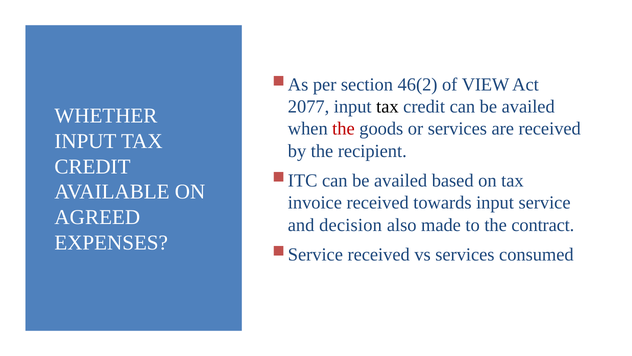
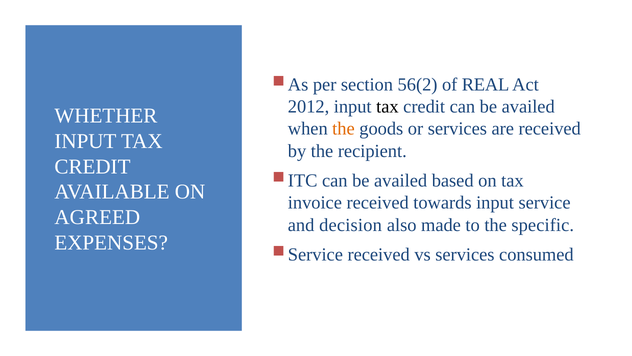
46(2: 46(2 -> 56(2 (418, 85)
VIEW: VIEW -> REAL (486, 85)
2077: 2077 -> 2012 (309, 107)
the colour: red -> orange (343, 129)
contract: contract -> specific (543, 225)
